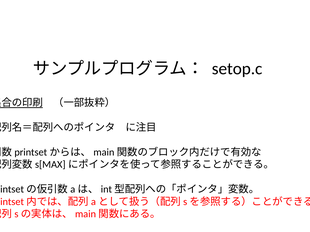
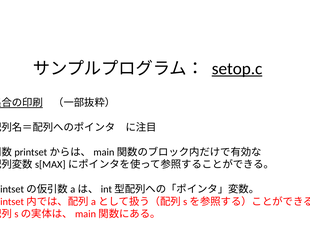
setop.c underline: none -> present (237, 69)
